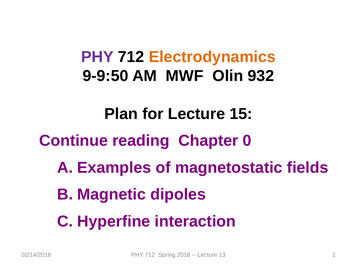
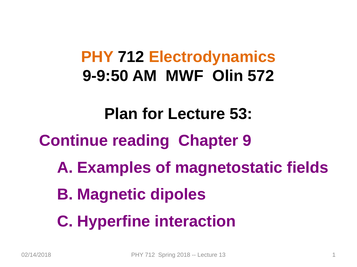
PHY colour: purple -> orange (97, 57)
932: 932 -> 572 (261, 76)
15: 15 -> 53 (241, 114)
0: 0 -> 9 (247, 141)
